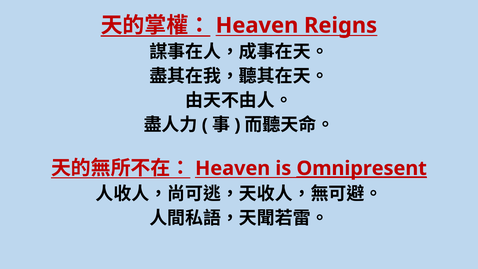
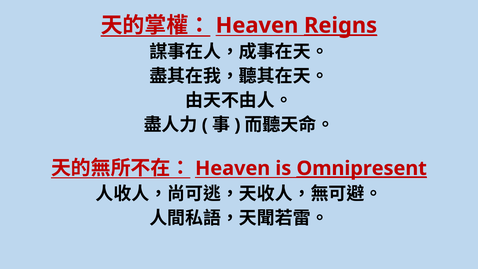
Reigns underline: none -> present (341, 25)
